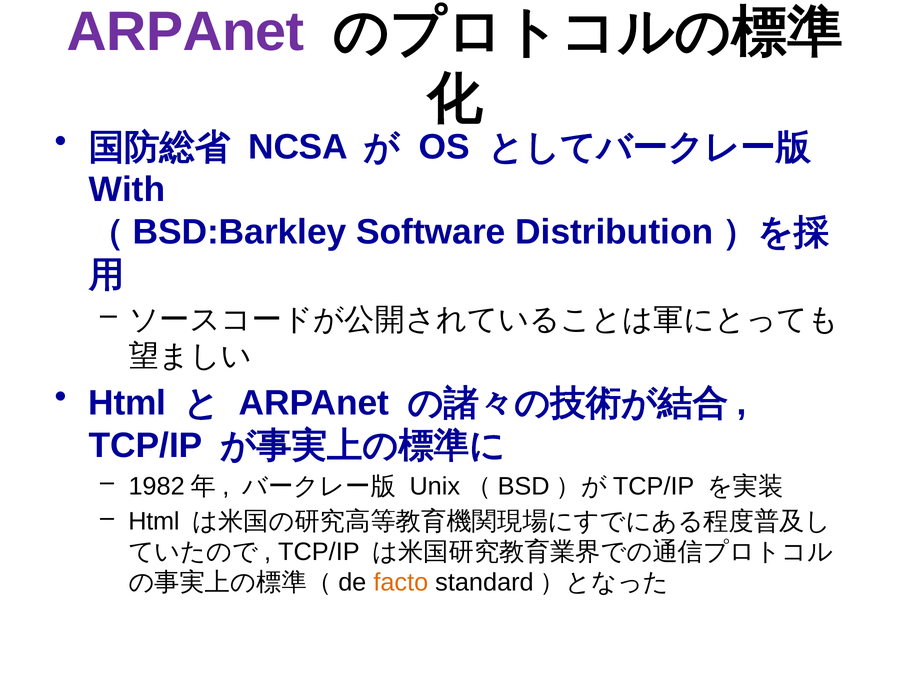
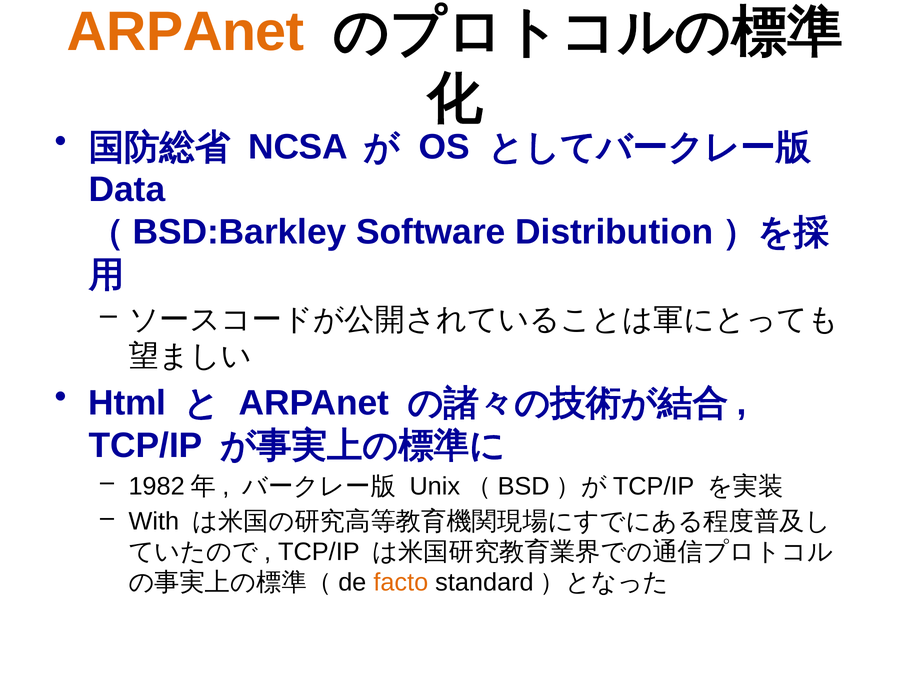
ARPAnet colour: purple -> orange (186, 32)
With: With -> Data (127, 190)
Html: Html -> With (154, 522)
